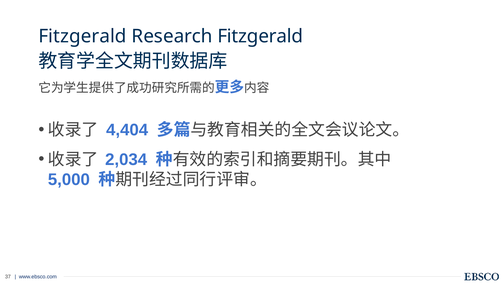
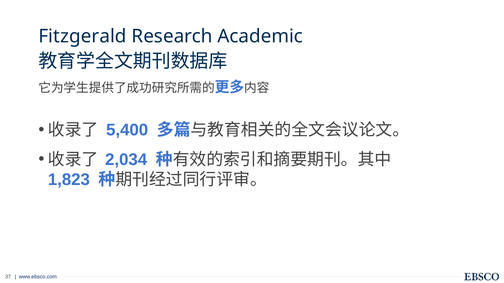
Research Fitzgerald: Fitzgerald -> Academic (260, 36)
4,404: 4,404 -> 5,400 (127, 130)
5,000: 5,000 -> 1,823 (69, 180)
